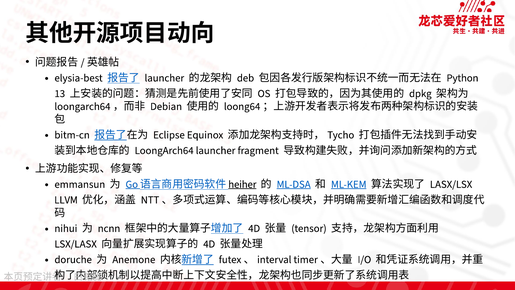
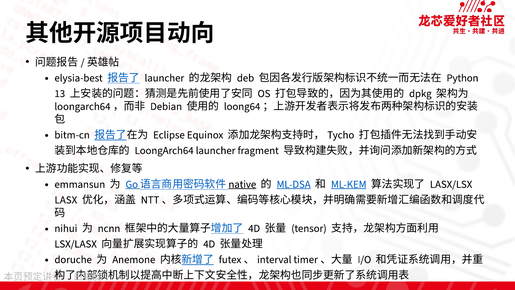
heiher: heiher -> native (242, 184)
LLVM: LLVM -> LASX (66, 200)
